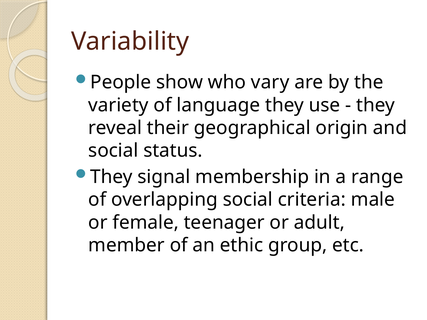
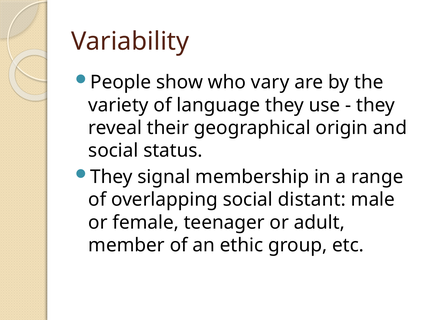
criteria: criteria -> distant (312, 200)
